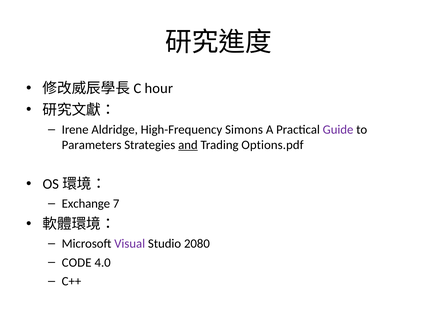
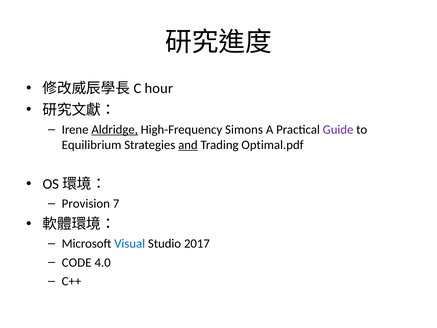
Aldridge underline: none -> present (115, 129)
Parameters: Parameters -> Equilibrium (92, 145)
Options.pdf: Options.pdf -> Optimal.pdf (273, 145)
Exchange: Exchange -> Provision (86, 204)
Visual colour: purple -> blue (130, 244)
2080: 2080 -> 2017 (197, 244)
